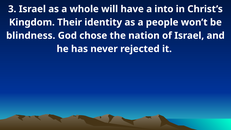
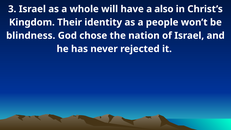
into: into -> also (164, 9)
